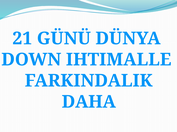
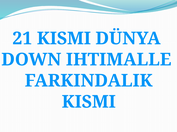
21 GÜNÜ: GÜNÜ -> KISMI (64, 39)
DAHA: DAHA -> KISMI (89, 102)
